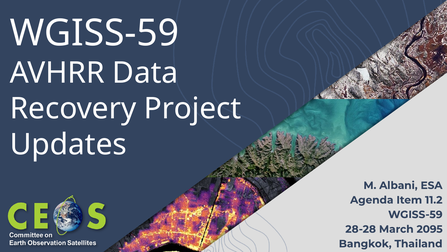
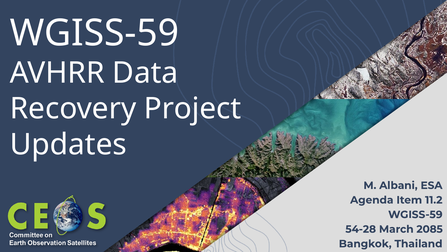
28-28: 28-28 -> 54-28 (361, 229)
2095: 2095 -> 2085 (430, 229)
